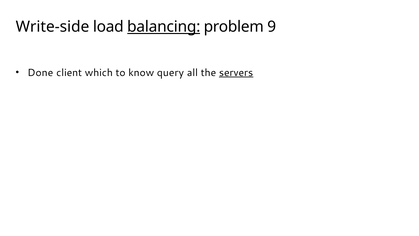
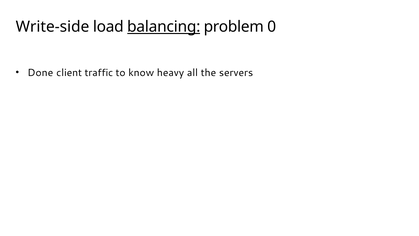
9: 9 -> 0 (272, 27)
which: which -> traffic (99, 73)
query: query -> heavy (170, 73)
servers underline: present -> none (236, 73)
